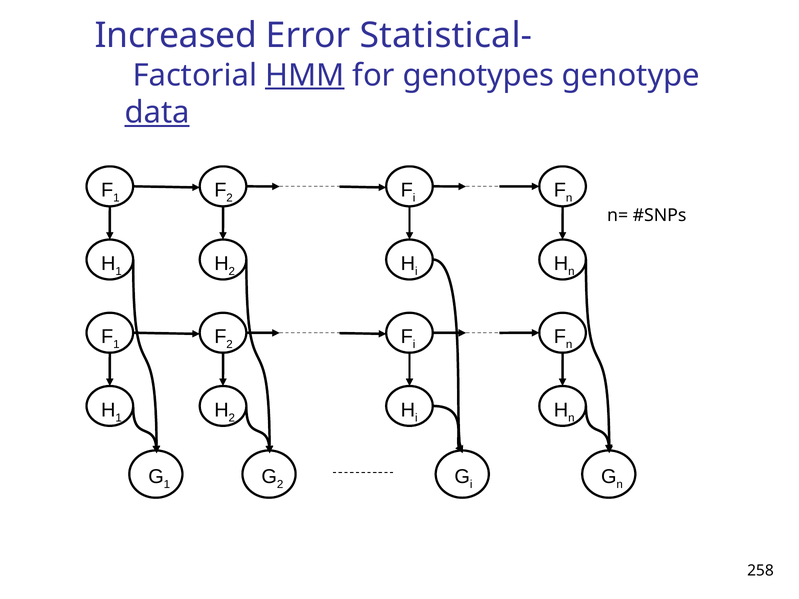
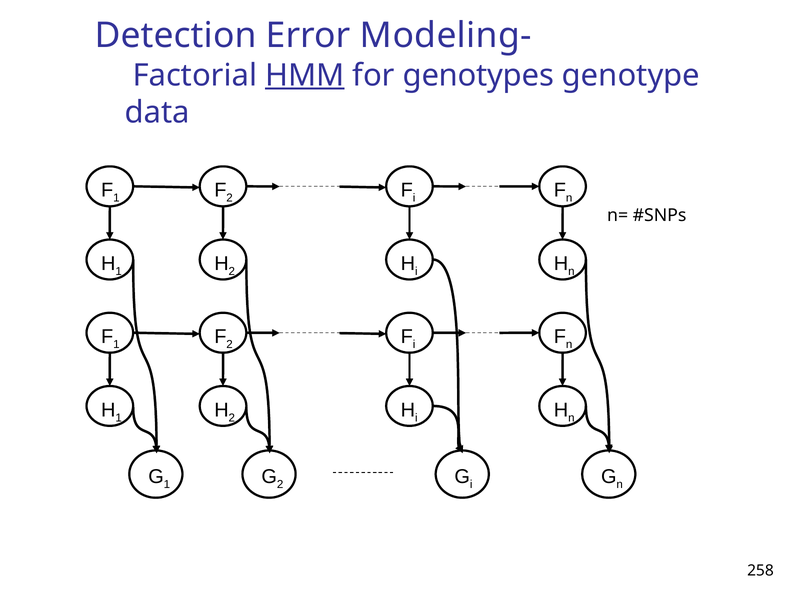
Increased: Increased -> Detection (176, 36)
Statistical-: Statistical- -> Modeling- (446, 36)
data underline: present -> none (157, 113)
